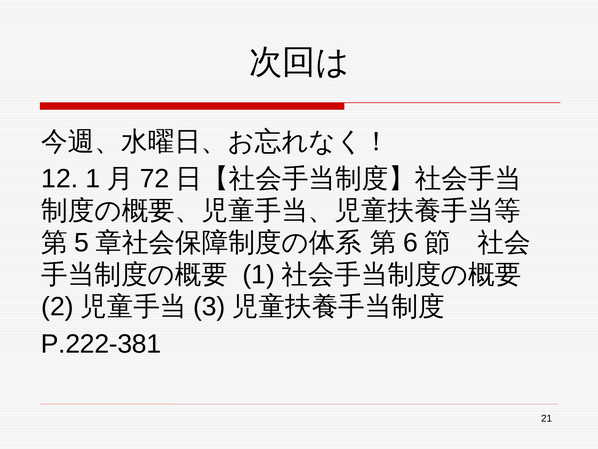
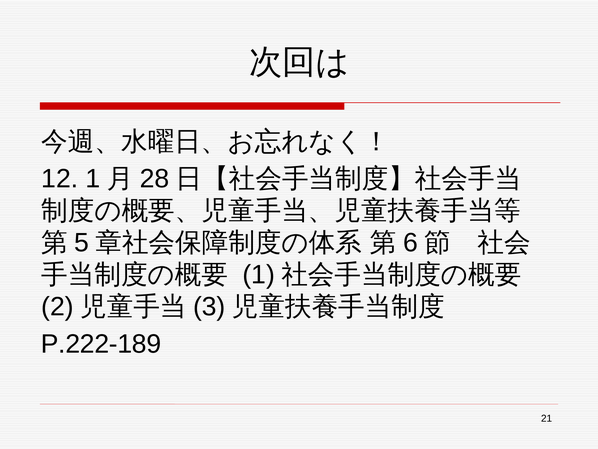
72: 72 -> 28 (155, 179)
P.222-381: P.222-381 -> P.222-189 (101, 344)
